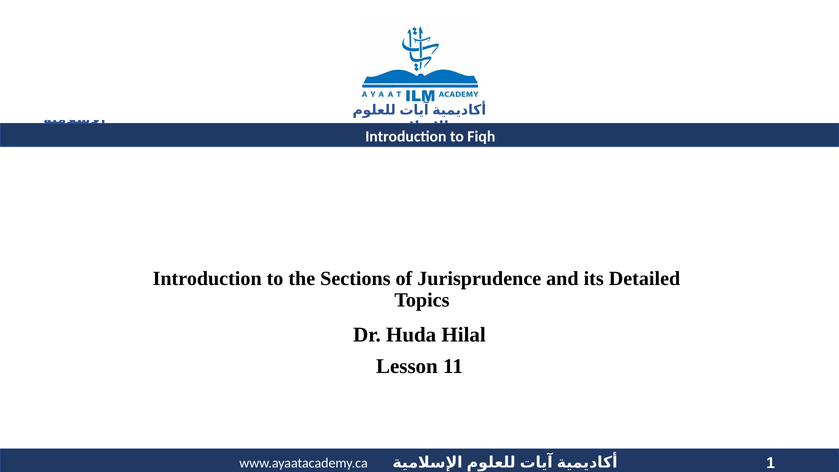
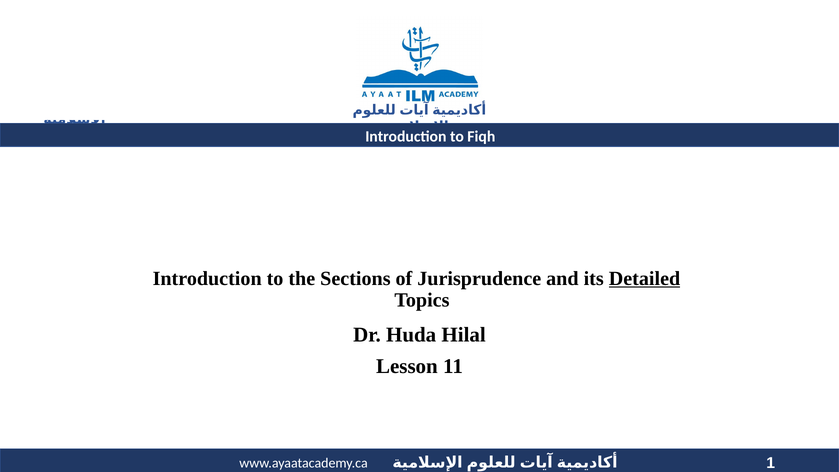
Detailed underline: none -> present (644, 278)
